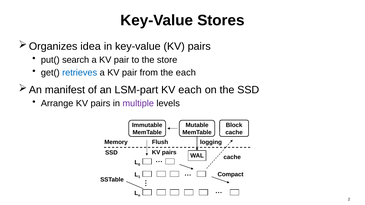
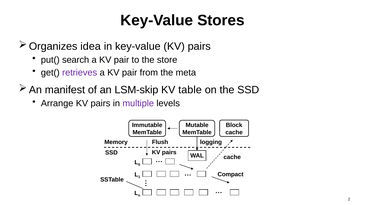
retrieves colour: blue -> purple (80, 73)
the each: each -> meta (186, 73)
LSM-part: LSM-part -> LSM-skip (136, 90)
KV each: each -> table (190, 90)
